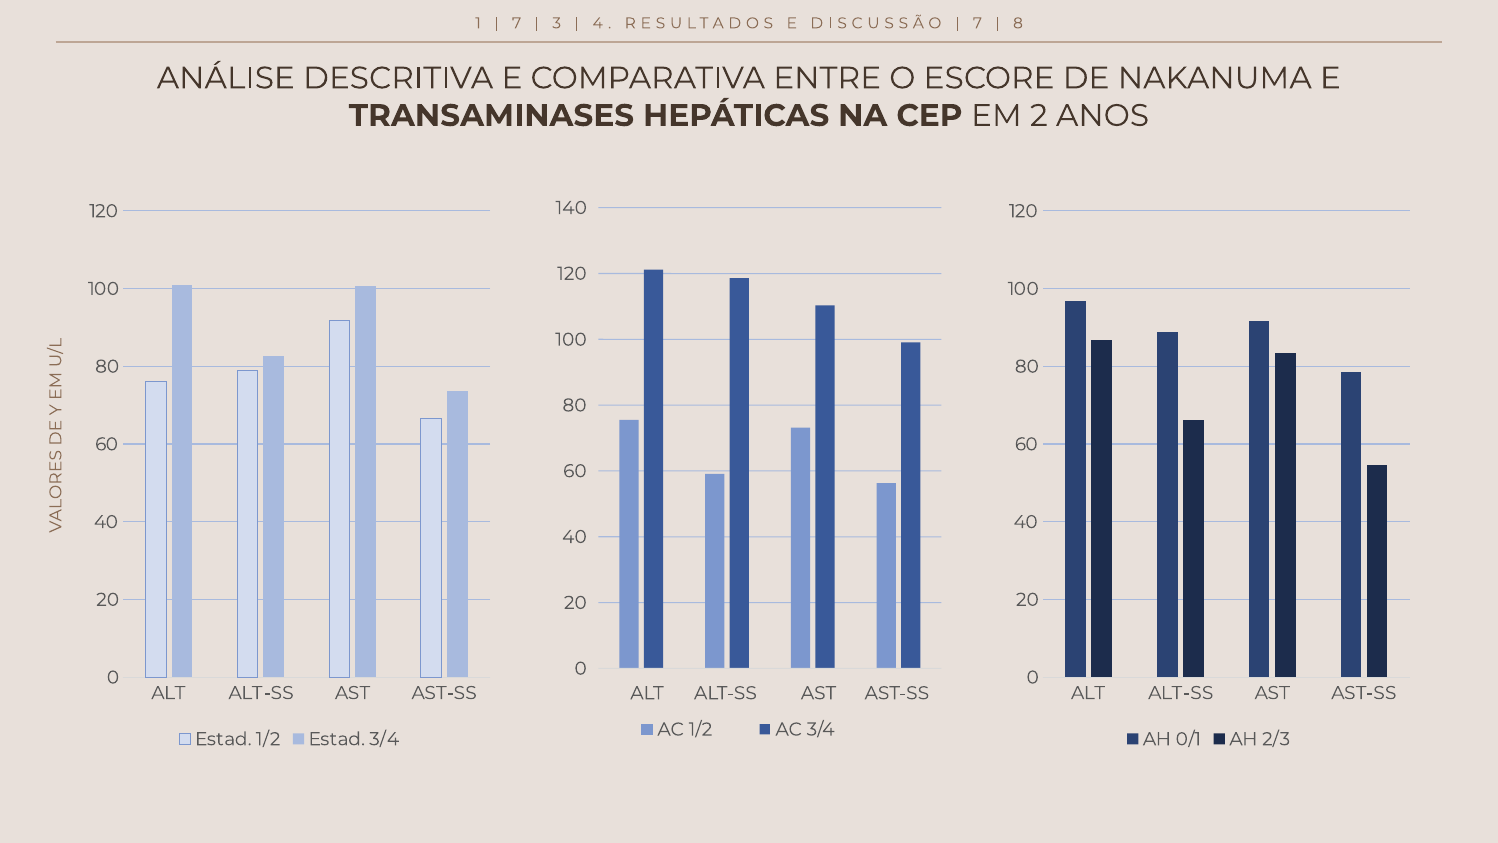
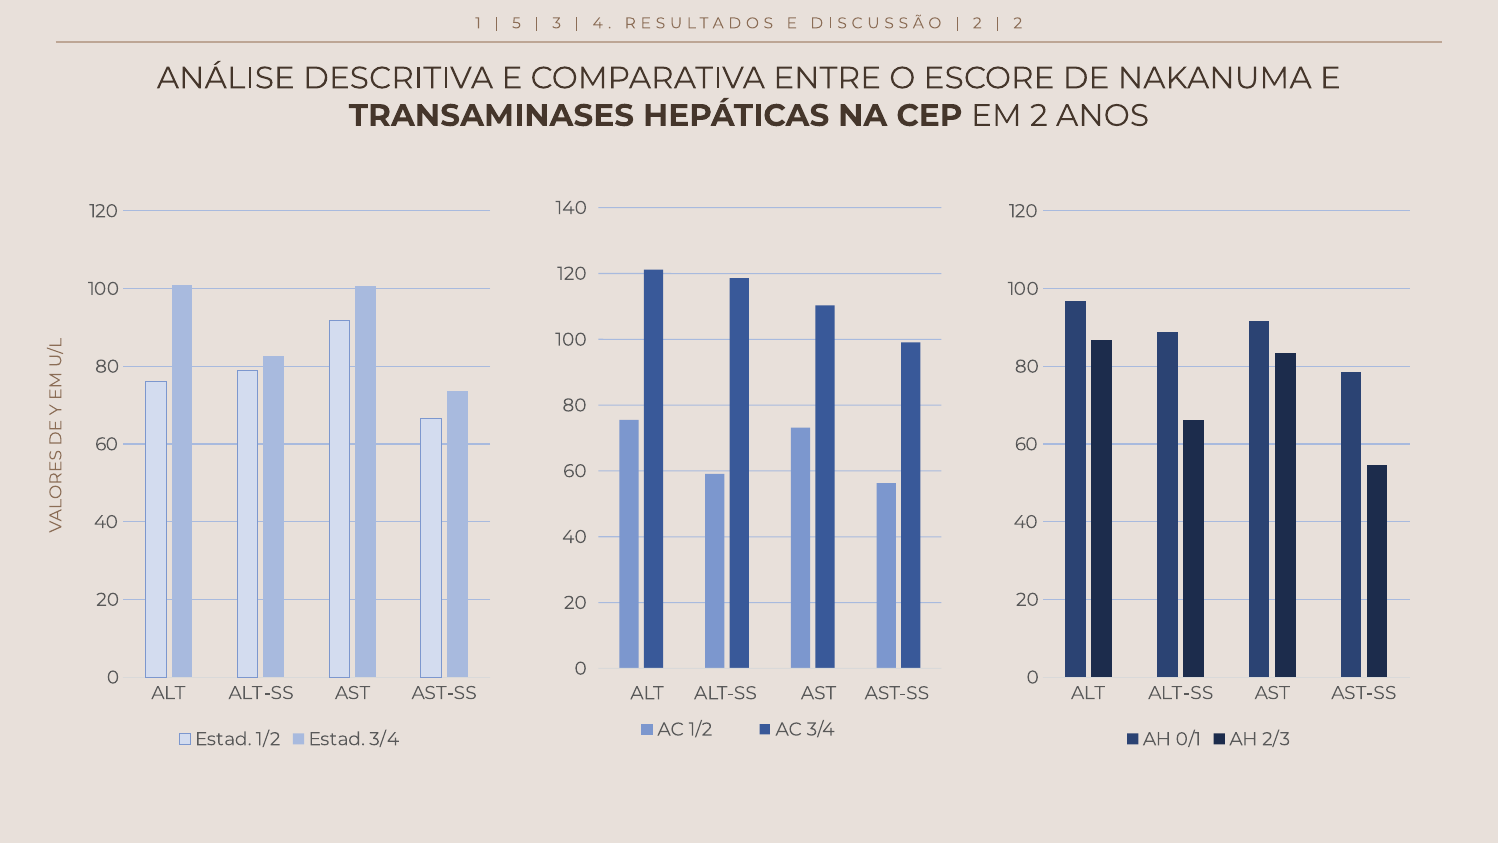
7: 7 -> 5 (516, 23)
7: 7 -> 2 (977, 23)
8: 8 -> 2 (1018, 23)
